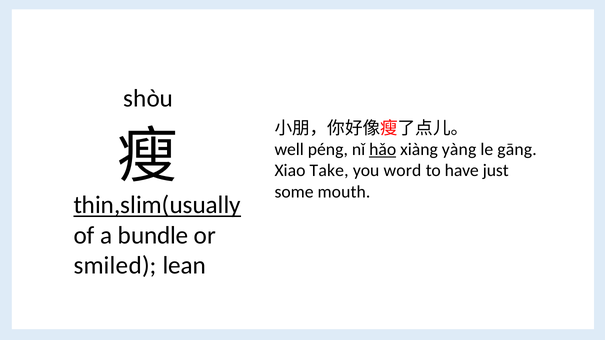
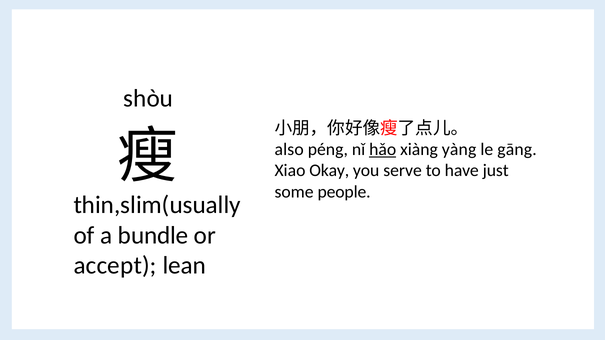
well: well -> also (289, 150)
Take: Take -> Okay (329, 171)
word: word -> serve (403, 171)
mouth: mouth -> people (344, 192)
thin,slim(usually underline: present -> none (157, 205)
smiled: smiled -> accept (115, 266)
